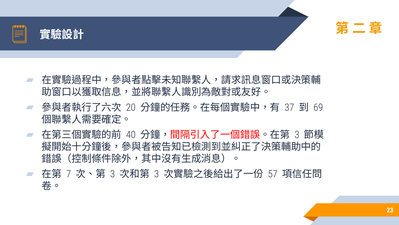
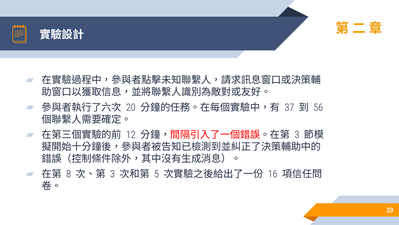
69: 69 -> 56 (318, 107)
40: 40 -> 12 (131, 134)
7: 7 -> 8 (69, 174)
3: 3 -> 5 (156, 174)
57: 57 -> 16 (273, 174)
